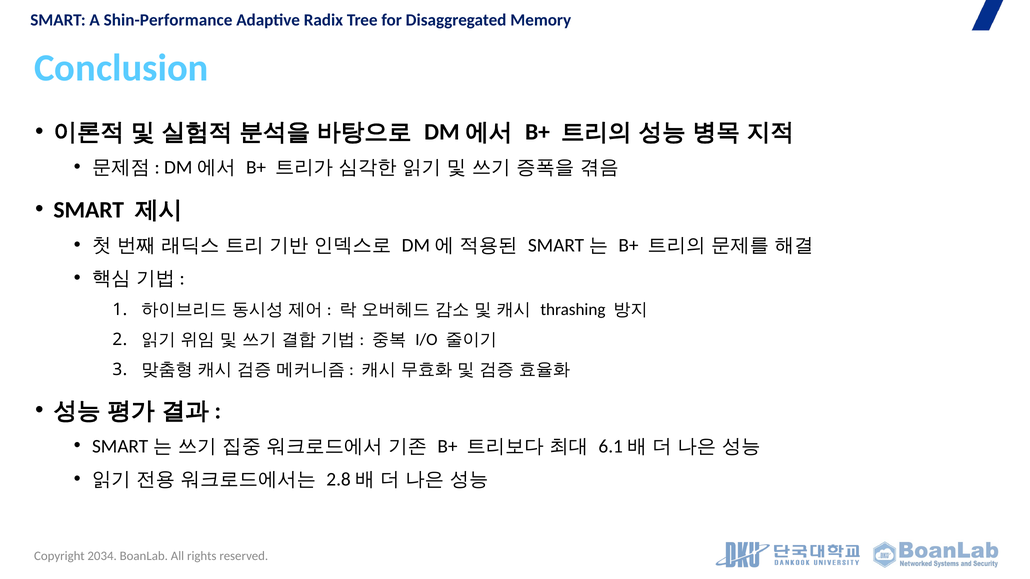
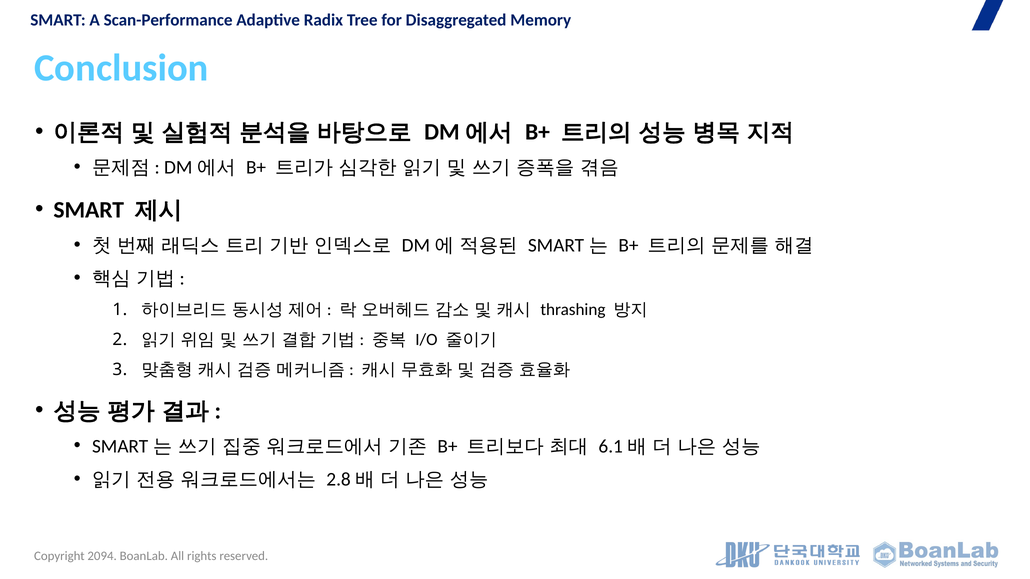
Shin-Performance: Shin-Performance -> Scan-Performance (168, 20)
2034: 2034 -> 2094 (102, 556)
